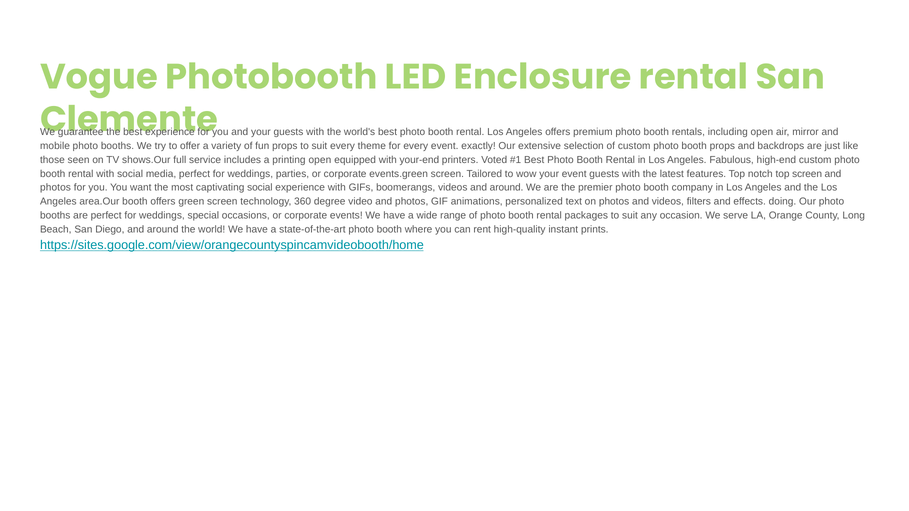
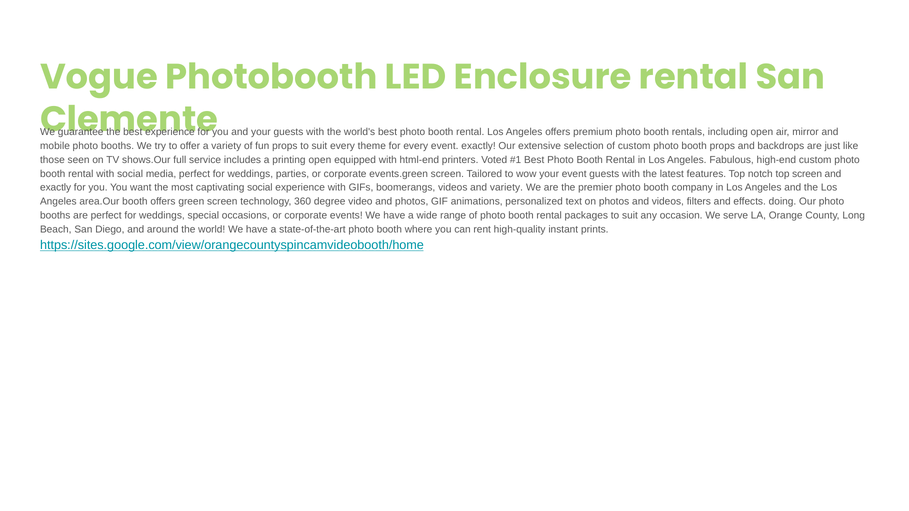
your-end: your-end -> html-end (419, 160)
photos: photos -> exactly (56, 188)
videos and around: around -> variety (506, 188)
